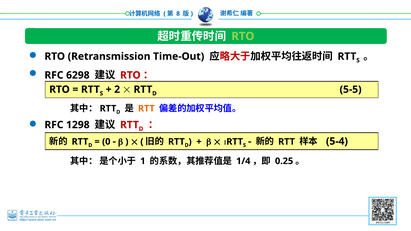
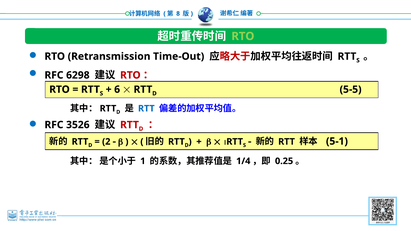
2: 2 -> 6 (117, 90)
RTT colour: orange -> blue (146, 109)
1298: 1298 -> 3526 (78, 125)
0: 0 -> 2 (106, 142)
5-4: 5-4 -> 5-1 (337, 141)
